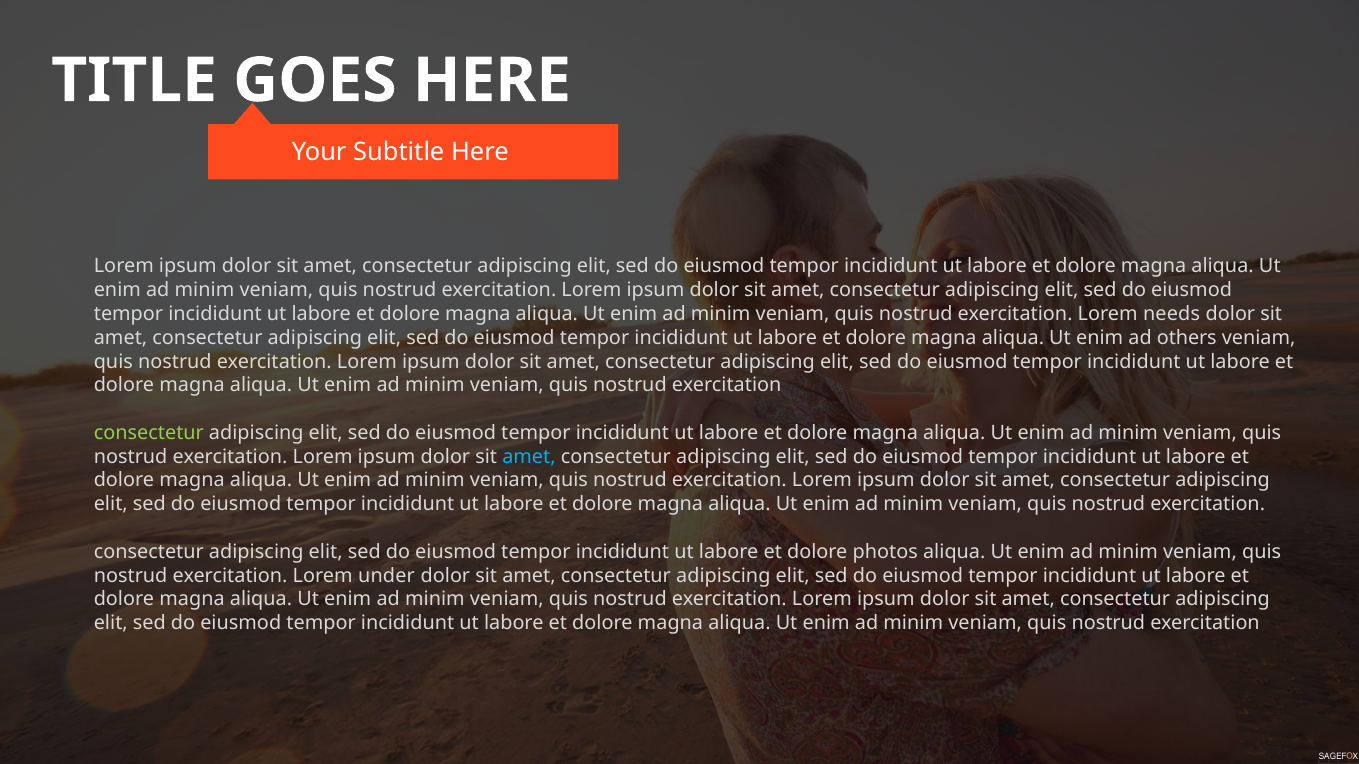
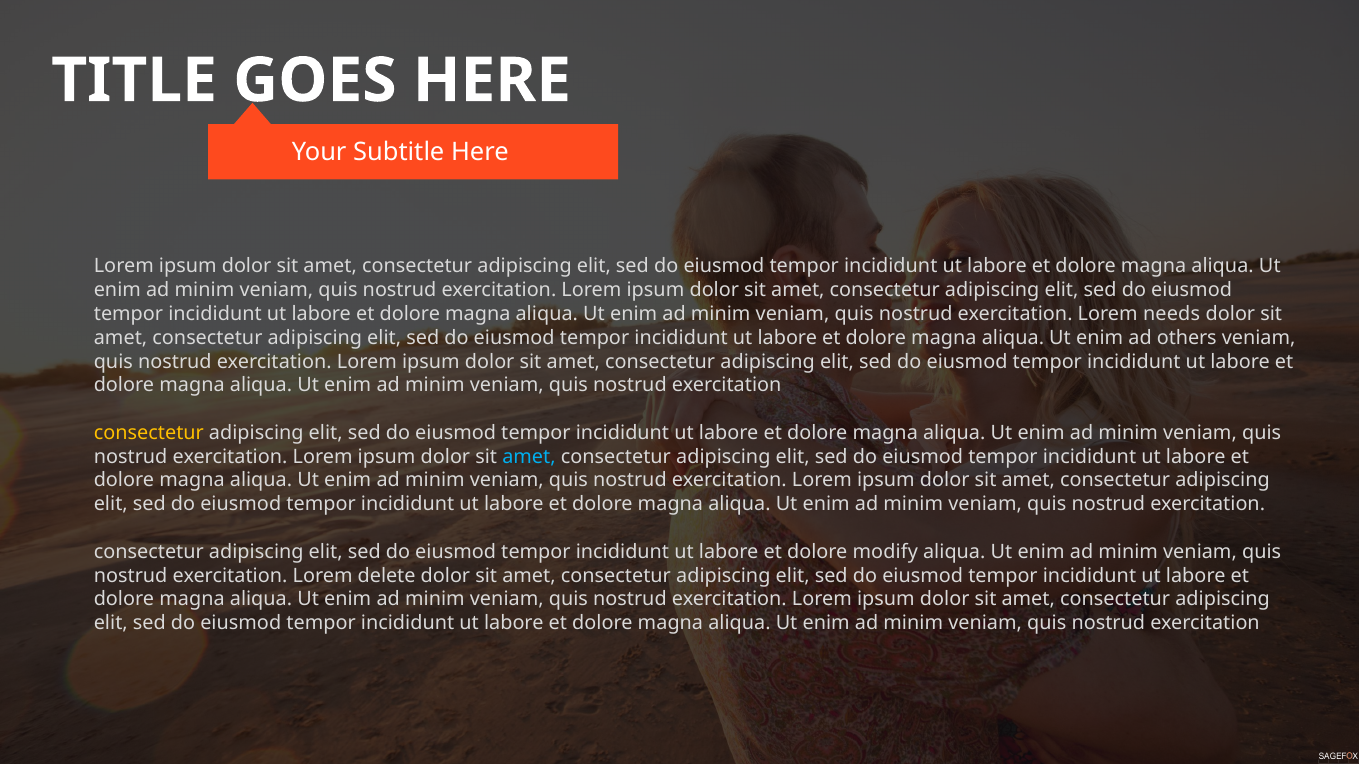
consectetur colour: light green -> yellow (149, 433)
photos: photos -> modify (885, 552)
under: under -> delete (387, 576)
